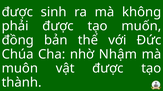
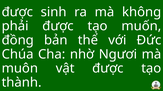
Nhậm: Nhậm -> Ngươi (118, 55)
